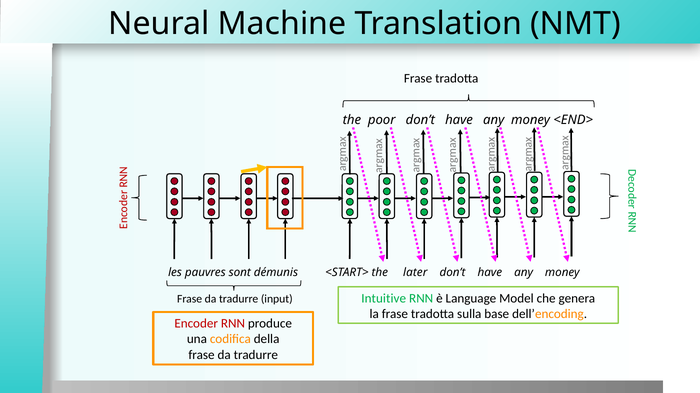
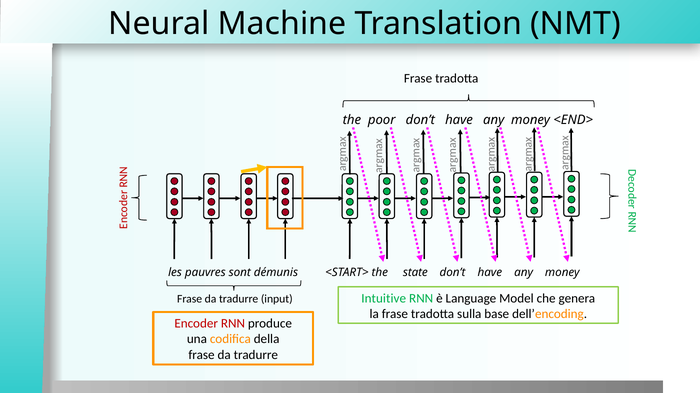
later: later -> state (415, 273)
